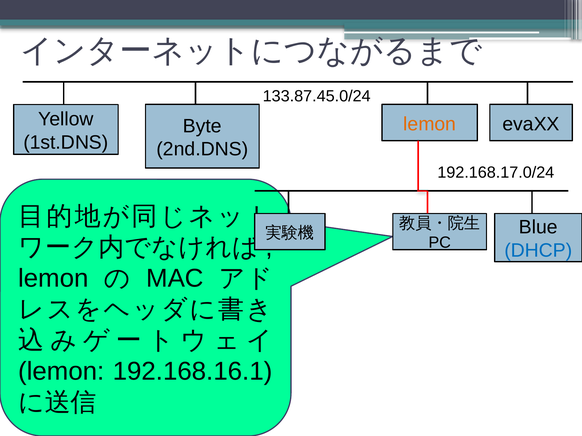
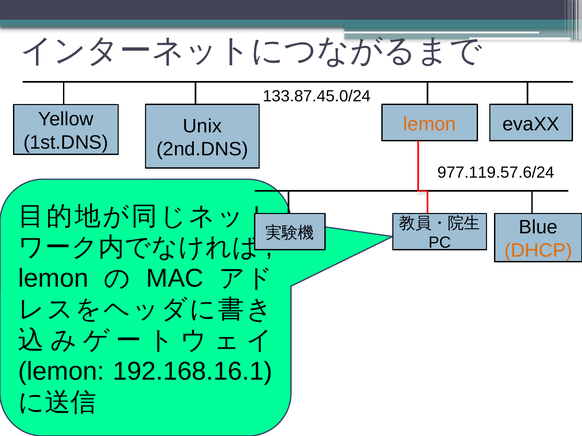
Byte: Byte -> Unix (202, 126)
192.168.17.0/24: 192.168.17.0/24 -> 977.119.57.6/24 (496, 173)
DHCP colour: blue -> orange (538, 251)
